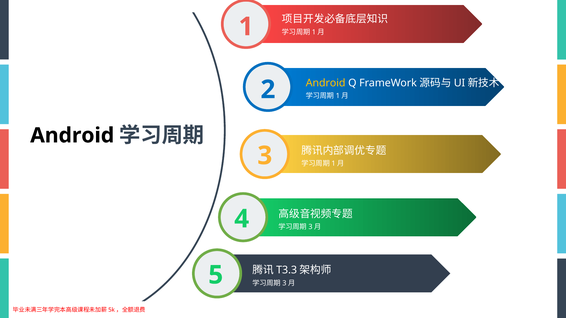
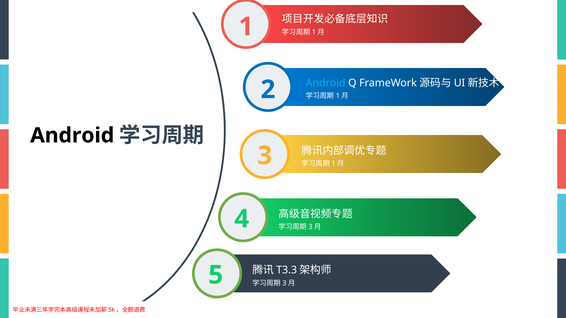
Android colour: yellow -> light blue (326, 83)
